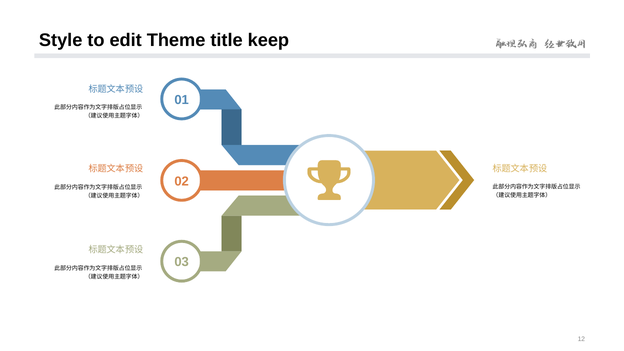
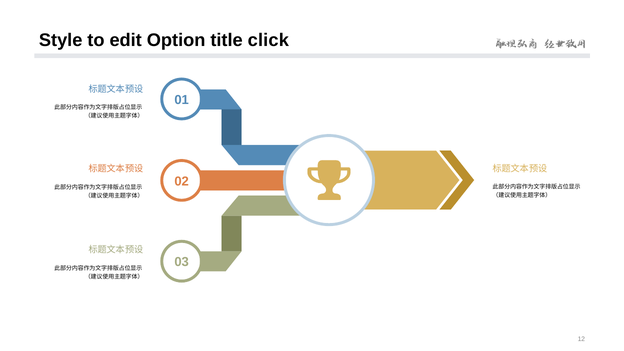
Theme: Theme -> Option (176, 40)
keep: keep -> click (268, 40)
